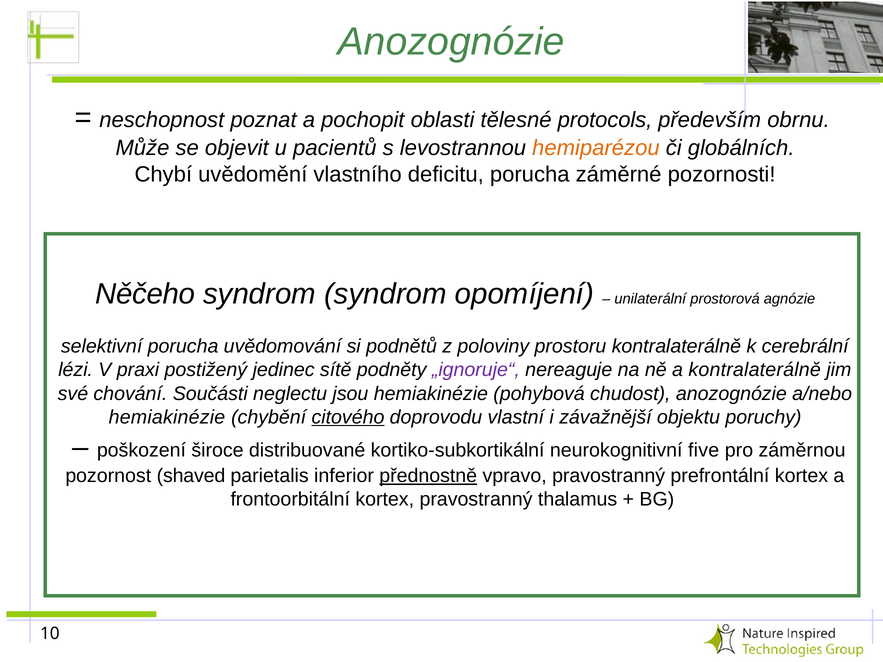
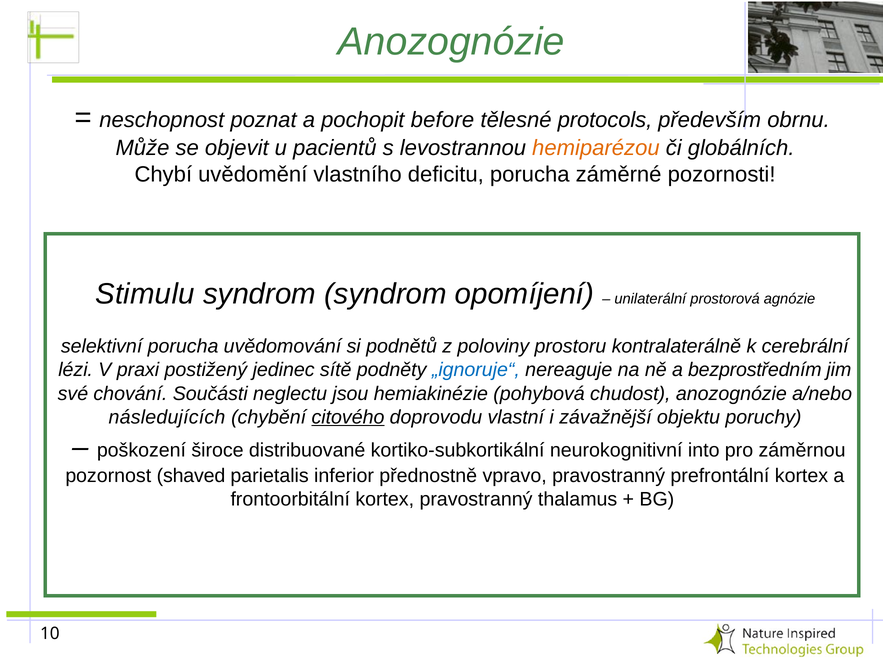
oblasti: oblasti -> before (442, 120)
Něčeho: Něčeho -> Stimulu (145, 294)
„ignoruje“ colour: purple -> blue (476, 370)
a kontralaterálně: kontralaterálně -> bezprostředním (755, 370)
hemiakinézie: hemiakinézie -> následujících (167, 417)
five: five -> into (704, 451)
přednostně underline: present -> none (428, 476)
